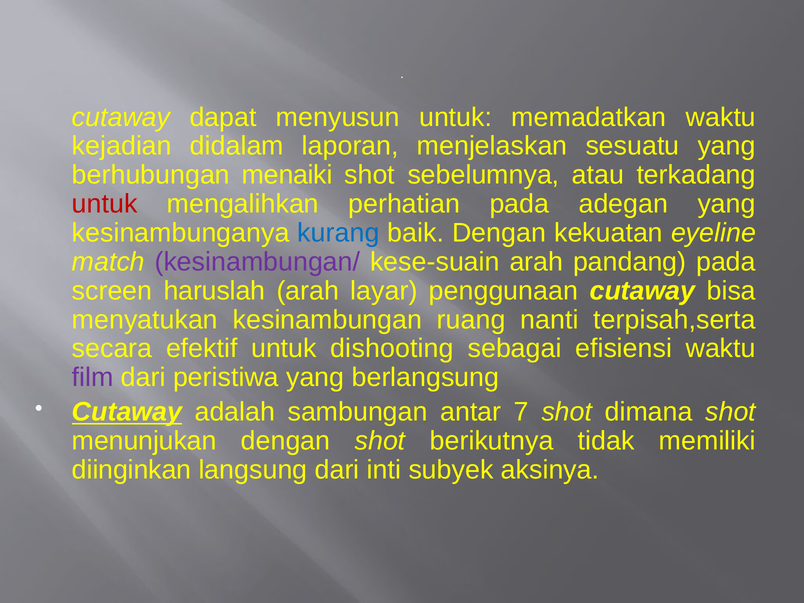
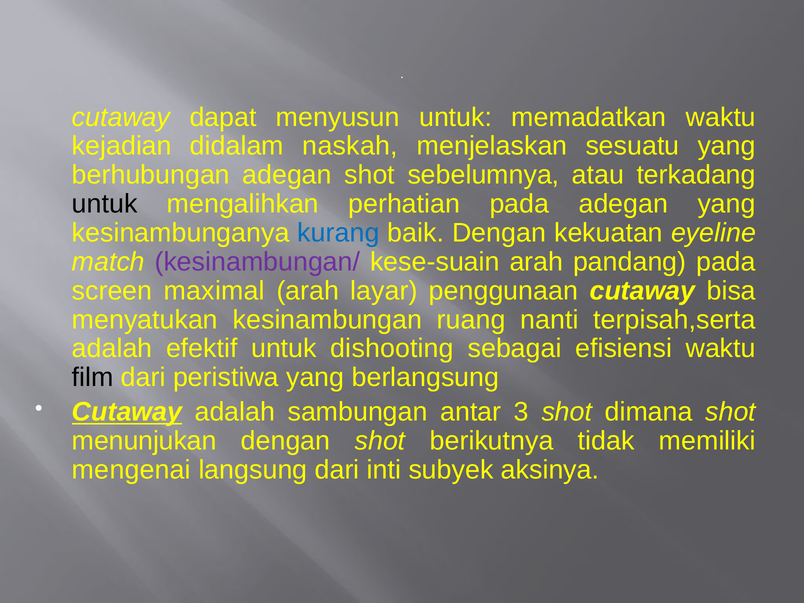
laporan: laporan -> naskah (350, 146)
berhubungan menaiki: menaiki -> adegan (287, 175)
untuk colour: red -> black (105, 204)
haruslah: haruslah -> maximal (214, 291)
secara: secara -> adalah (112, 349)
film colour: purple -> black (93, 378)
7: 7 -> 3 (521, 412)
diinginkan: diinginkan -> mengenai (131, 470)
